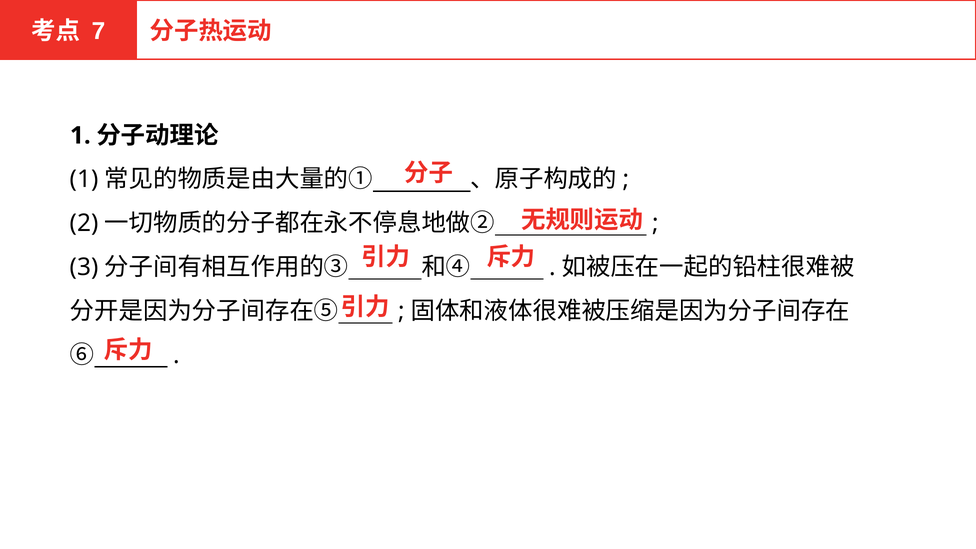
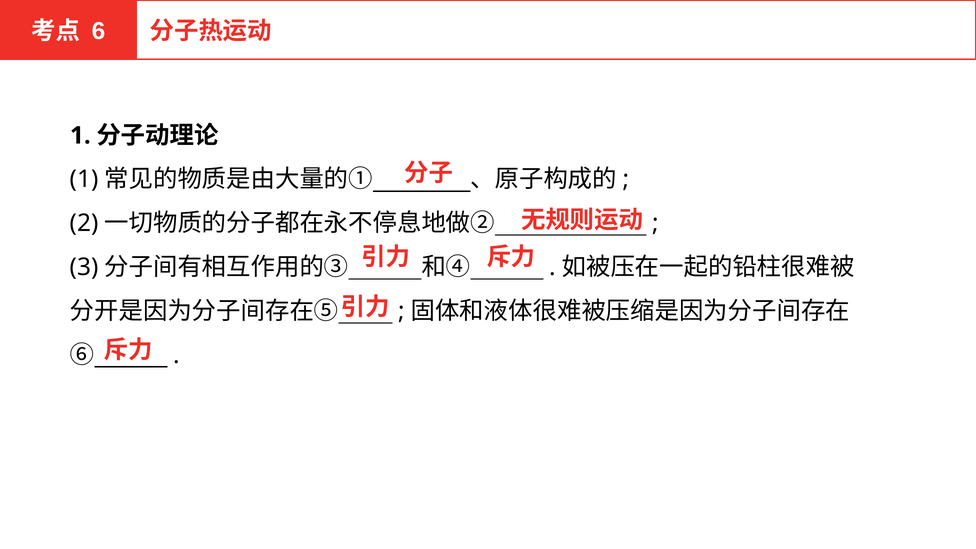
7: 7 -> 6 (98, 31)
